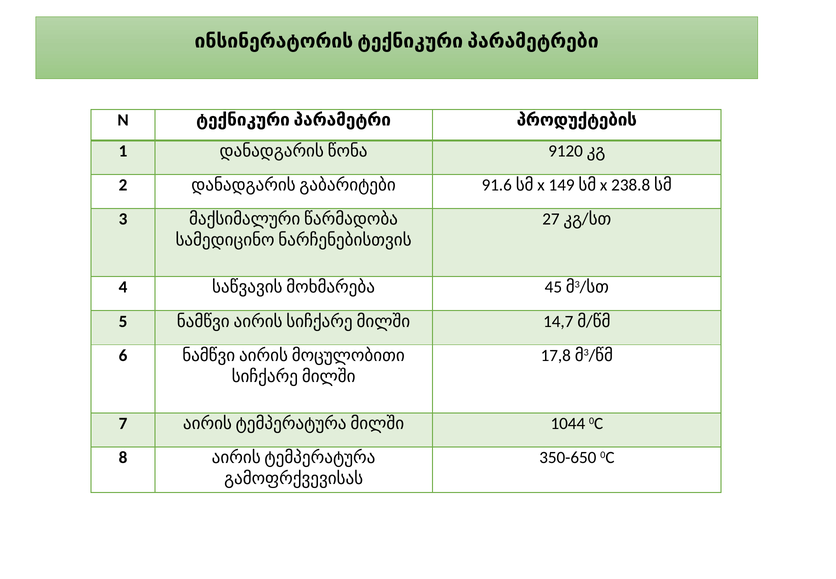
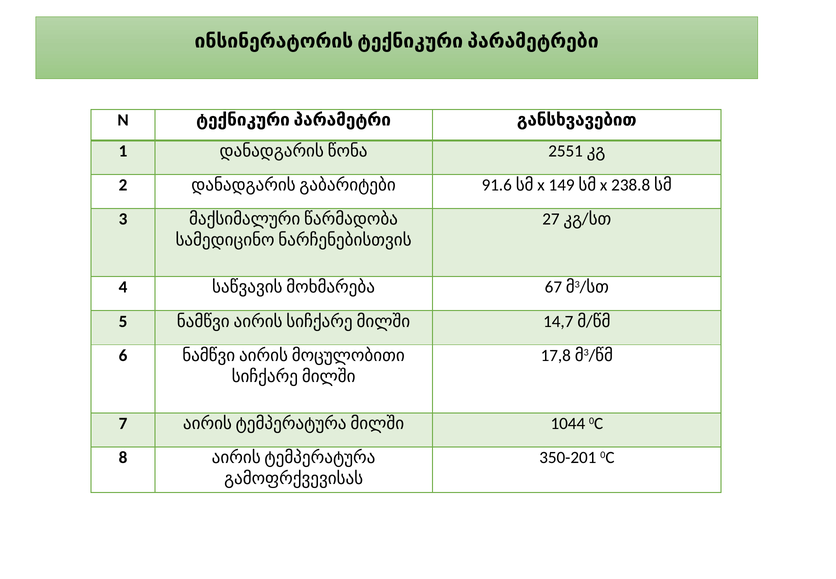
პროდუქტების: პროდუქტების -> განსხვავებით (577, 120)
9120: 9120 -> 2551 (566, 151)
45: 45 -> 67 (553, 287)
350-650: 350-650 -> 350-201 (568, 457)
